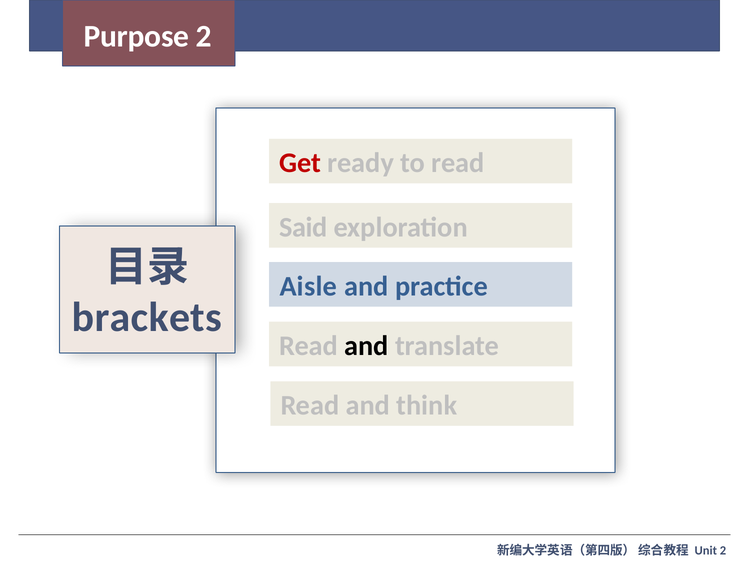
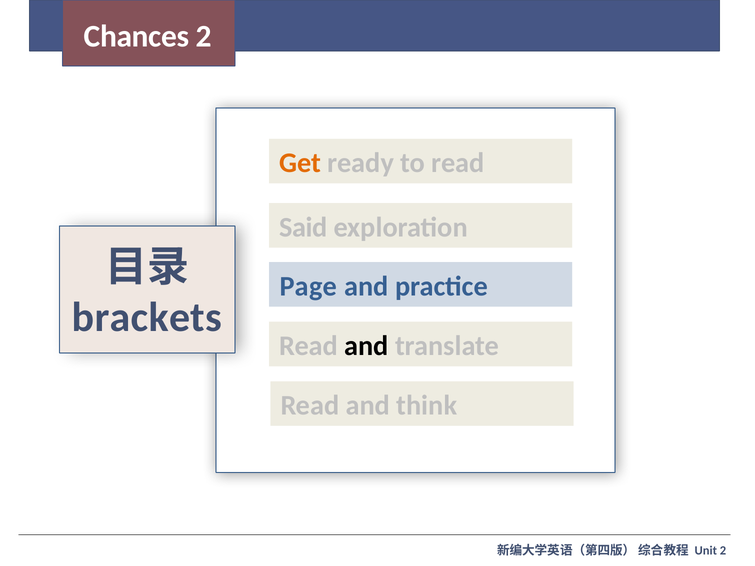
Purpose: Purpose -> Chances (137, 36)
Get colour: red -> orange (300, 163)
Aisle: Aisle -> Page (308, 286)
